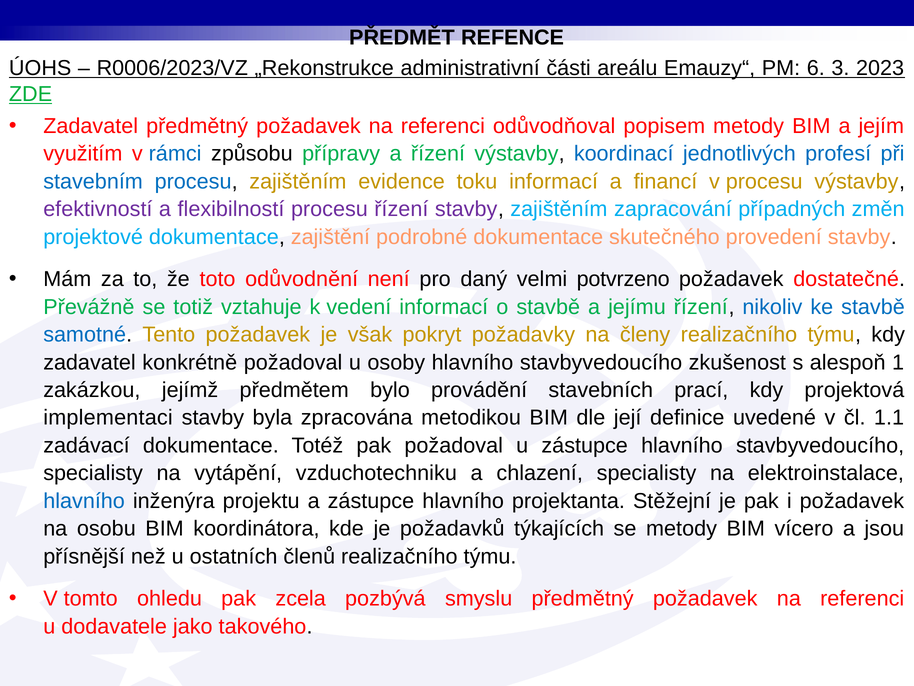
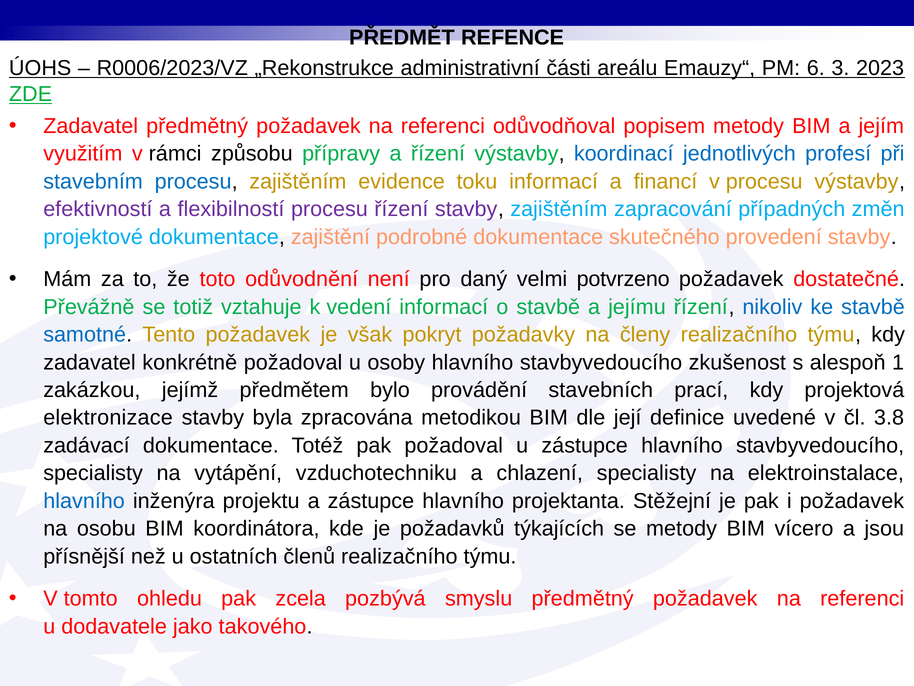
rámci colour: blue -> black (175, 154)
implementaci: implementaci -> elektronizace (108, 418)
1.1: 1.1 -> 3.8 (889, 418)
